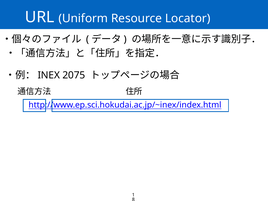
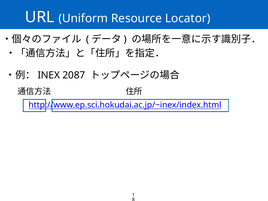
2075: 2075 -> 2087 (74, 75)
